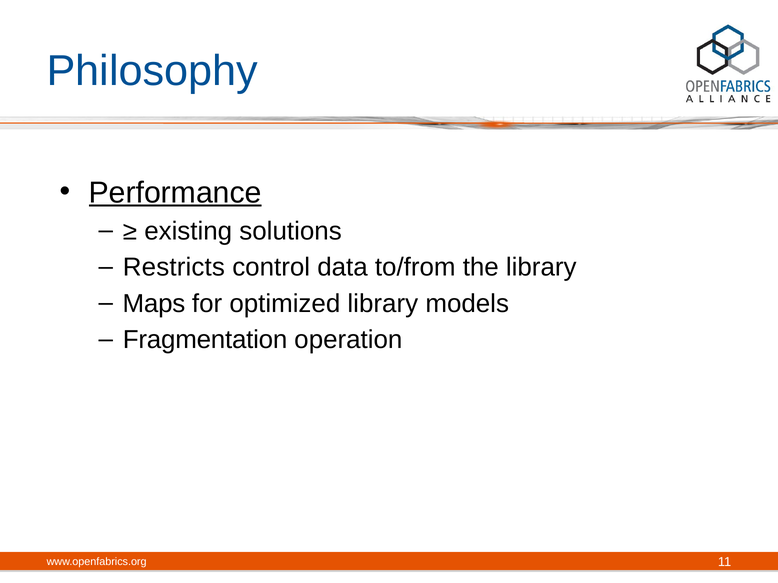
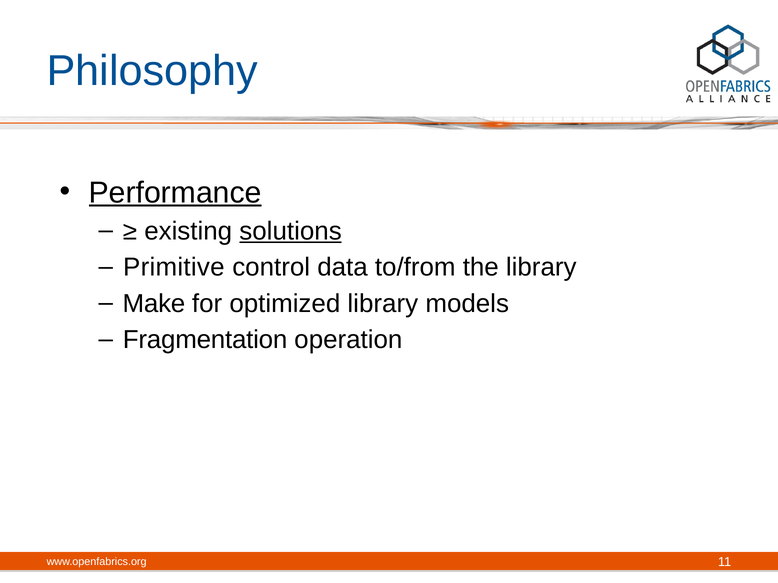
solutions underline: none -> present (291, 231)
Restricts: Restricts -> Primitive (174, 268)
Maps: Maps -> Make (154, 304)
